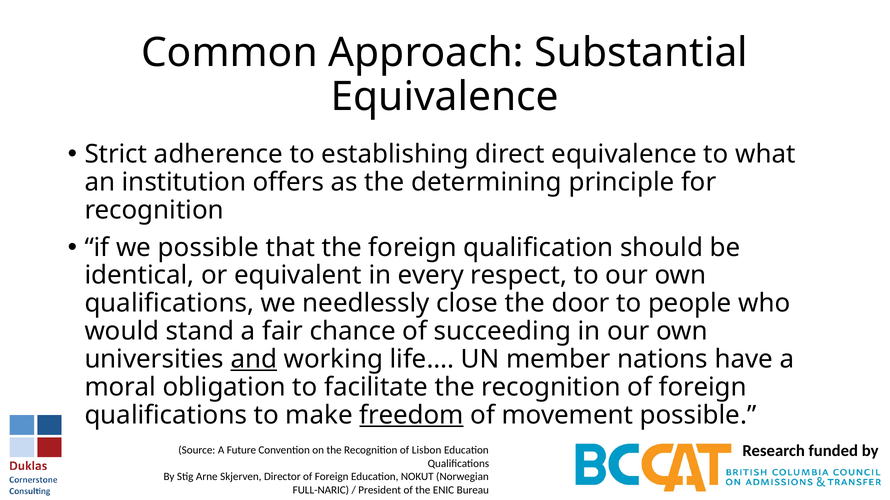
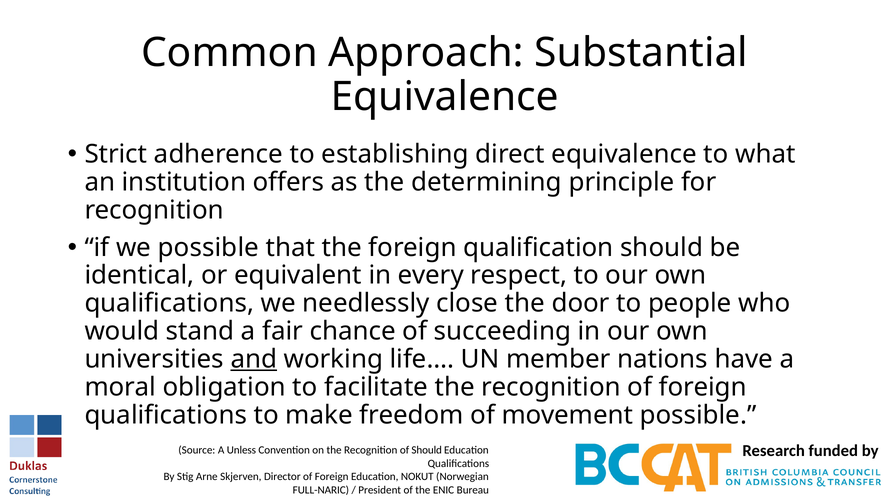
freedom underline: present -> none (412, 416)
Future: Future -> Unless (241, 451)
of Lisbon: Lisbon -> Should (427, 451)
